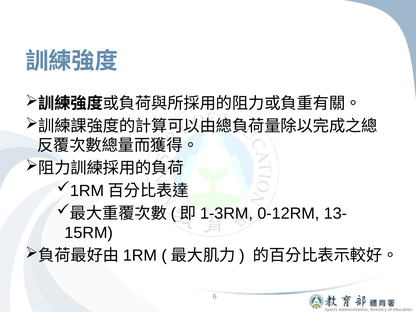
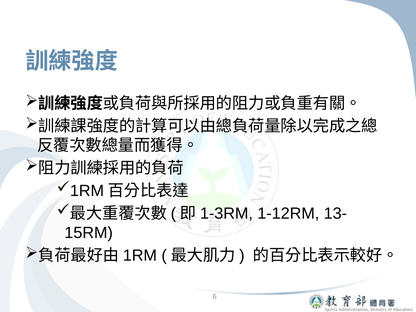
0-12RM: 0-12RM -> 1-12RM (288, 213)
